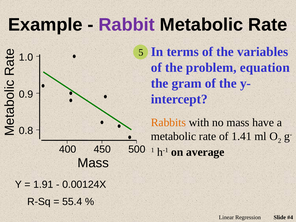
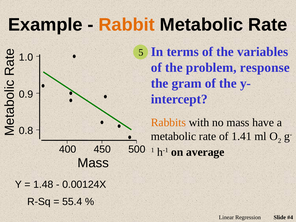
Rabbit colour: purple -> orange (127, 25)
equation: equation -> response (265, 67)
1.91: 1.91 -> 1.48 (43, 184)
